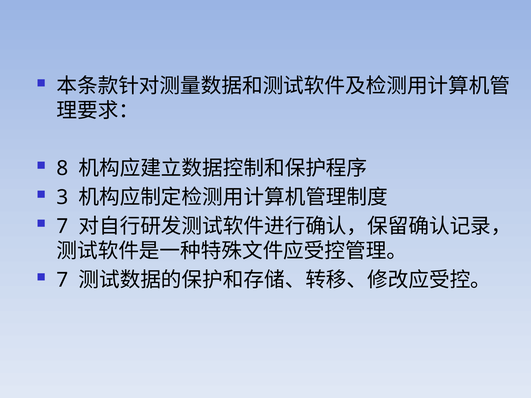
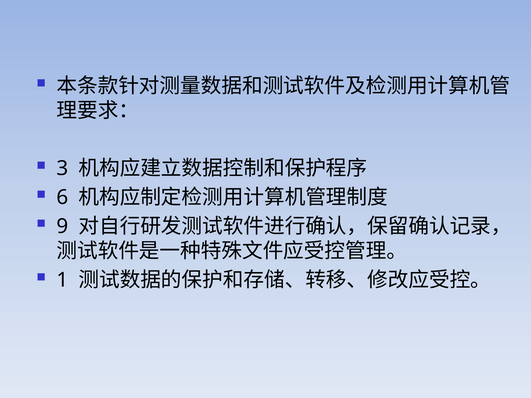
8: 8 -> 3 (62, 169)
3: 3 -> 6 (62, 198)
7: 7 -> 9 (62, 226)
7: 7 -> 1 (62, 280)
